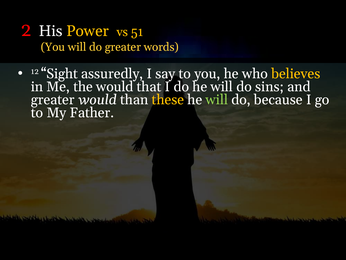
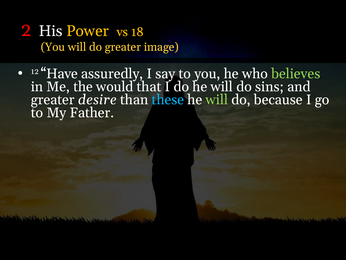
51: 51 -> 18 (137, 32)
words: words -> image (161, 47)
Sight: Sight -> Have (59, 74)
believes colour: yellow -> light green (296, 74)
greater would: would -> desire (97, 100)
these colour: yellow -> light blue (168, 100)
